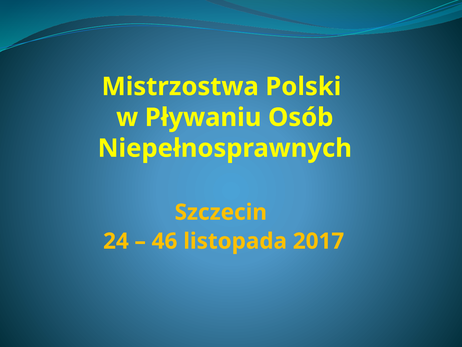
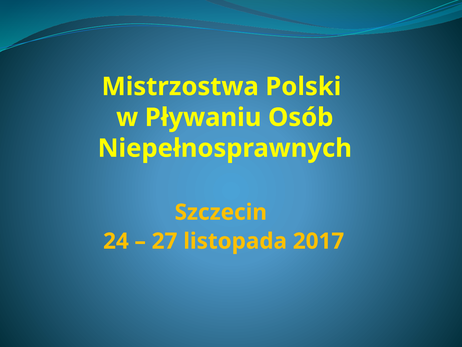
46: 46 -> 27 (165, 241)
